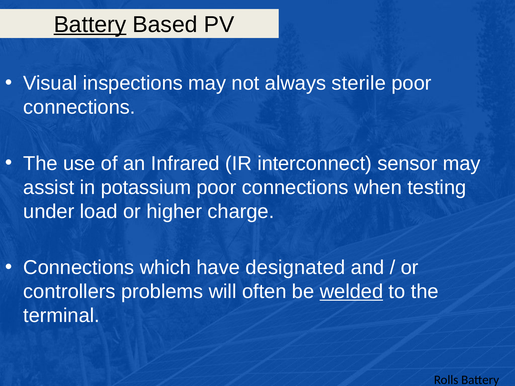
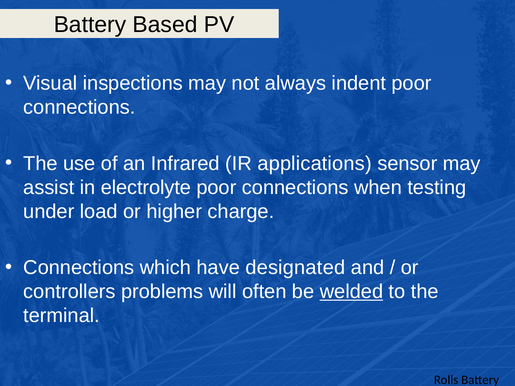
Battery underline: present -> none (90, 25)
sterile: sterile -> indent (359, 83)
interconnect: interconnect -> applications (315, 164)
potassium: potassium -> electrolyte (146, 188)
